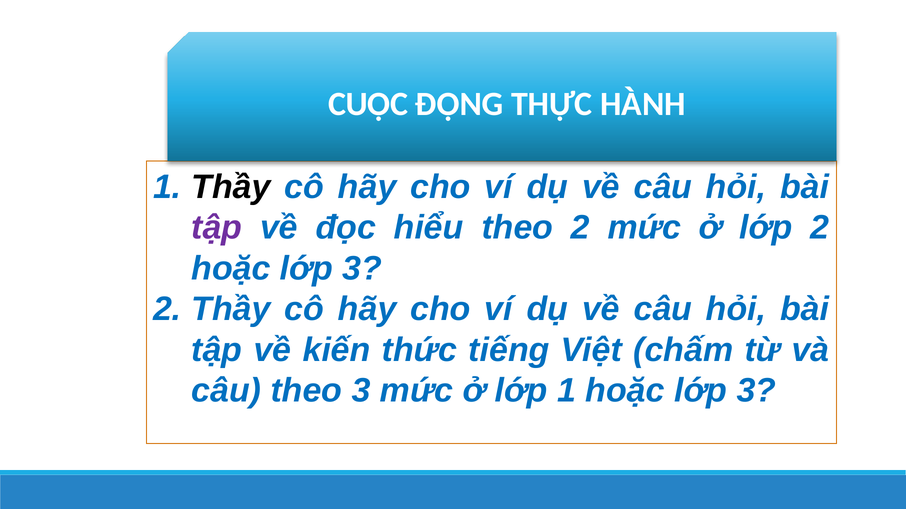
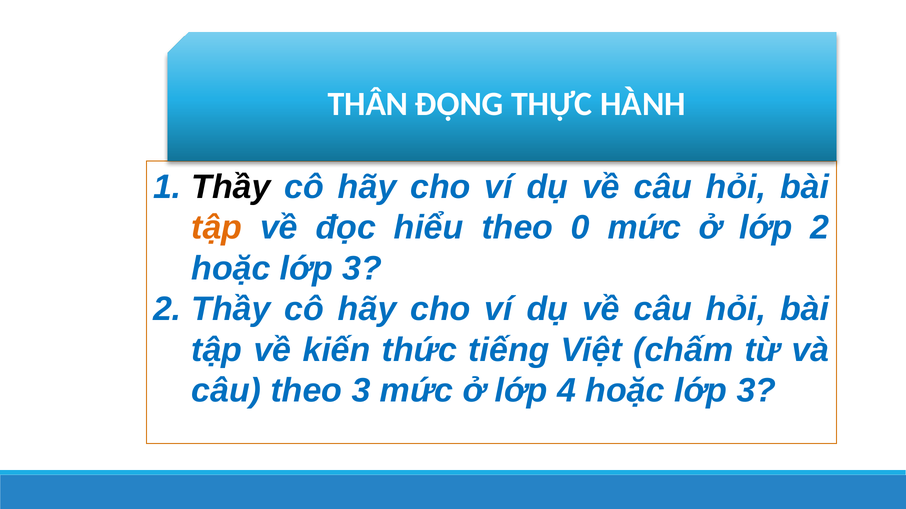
CUỘC: CUỘC -> THÂN (368, 104)
tập colour: purple -> orange (217, 228)
theo 2: 2 -> 0 (580, 228)
lớp 1: 1 -> 4 (567, 391)
